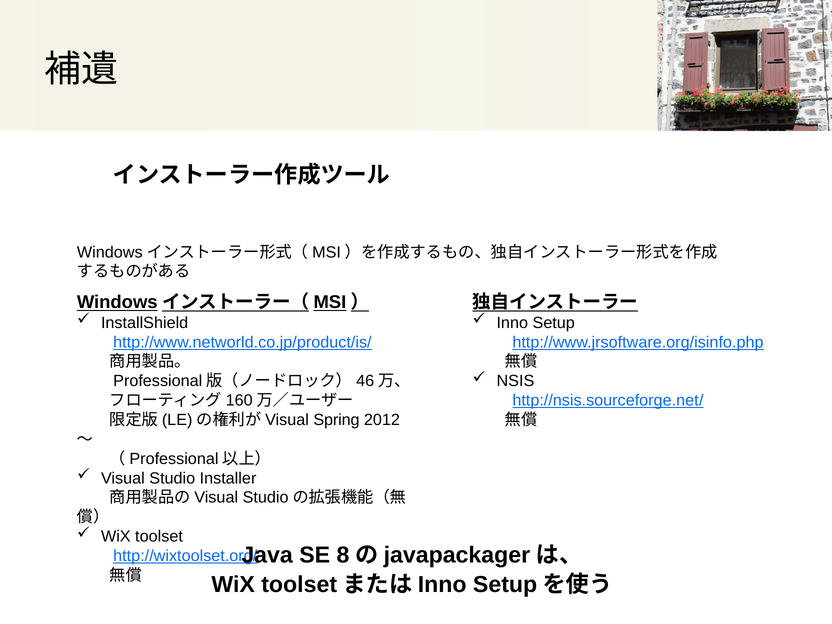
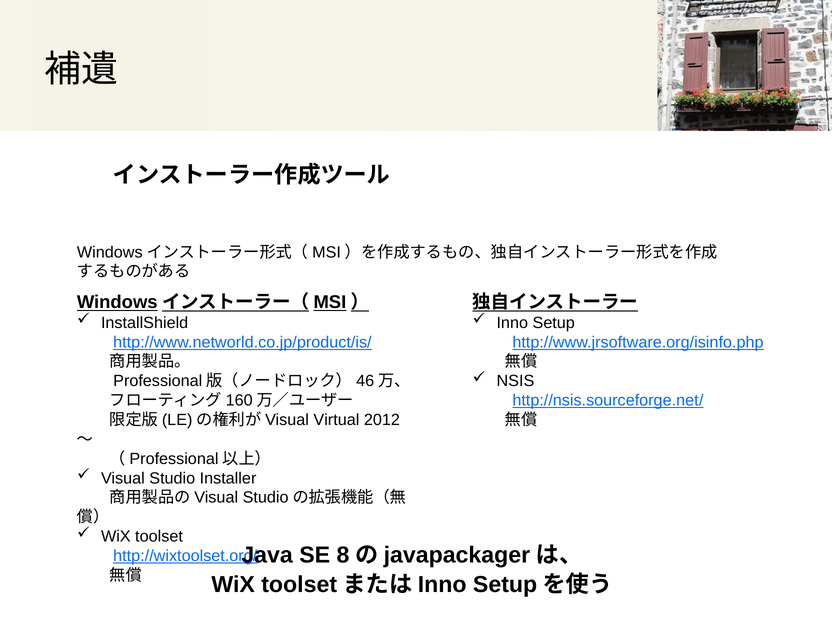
Spring: Spring -> Virtual (336, 420)
